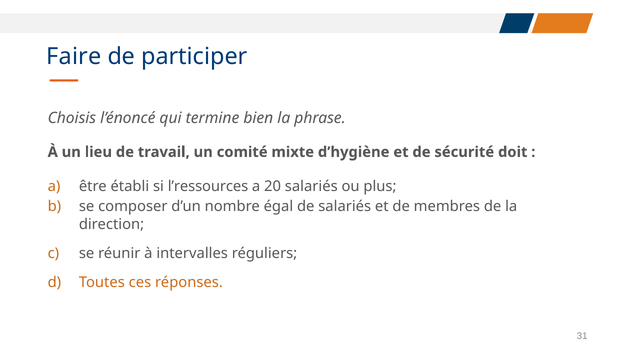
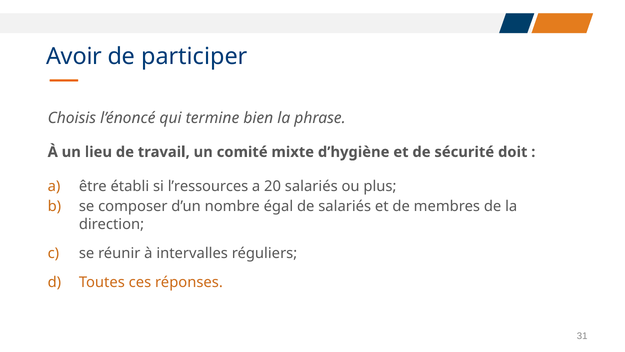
Faire: Faire -> Avoir (74, 56)
